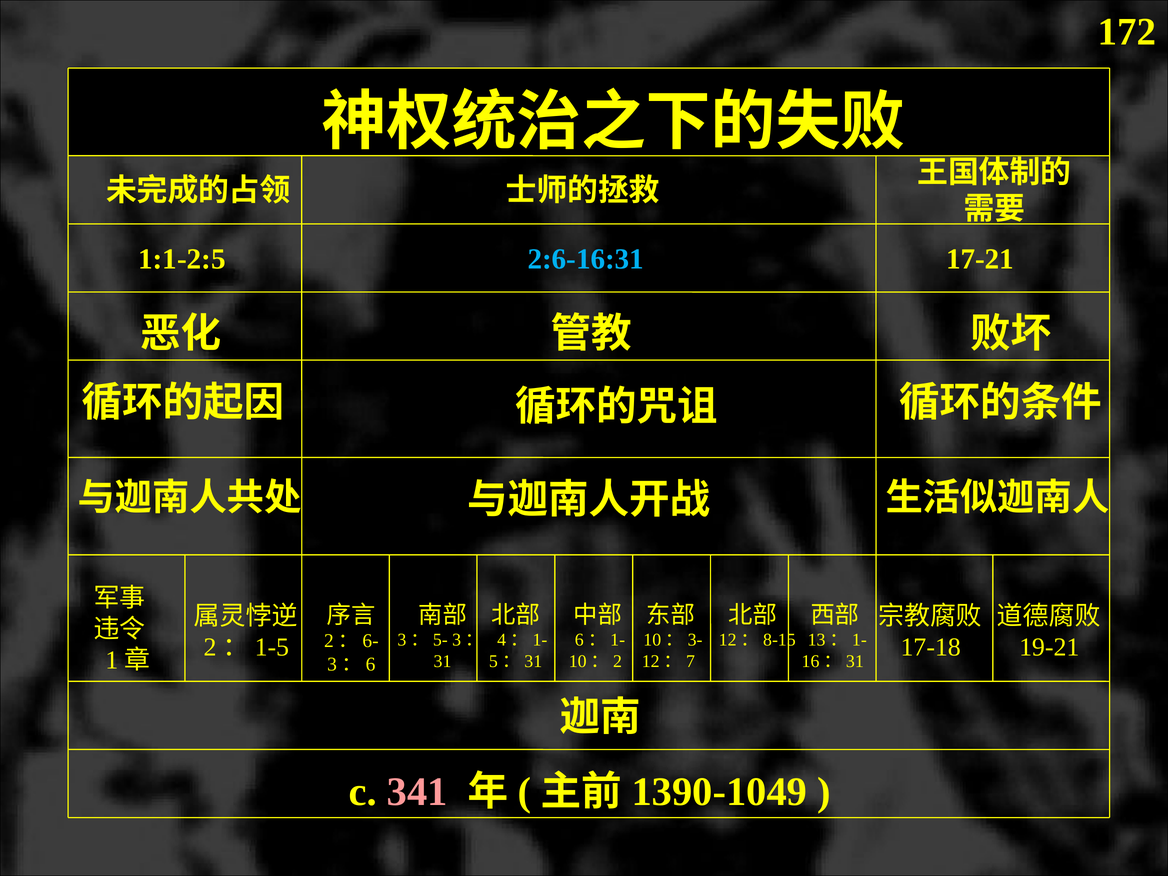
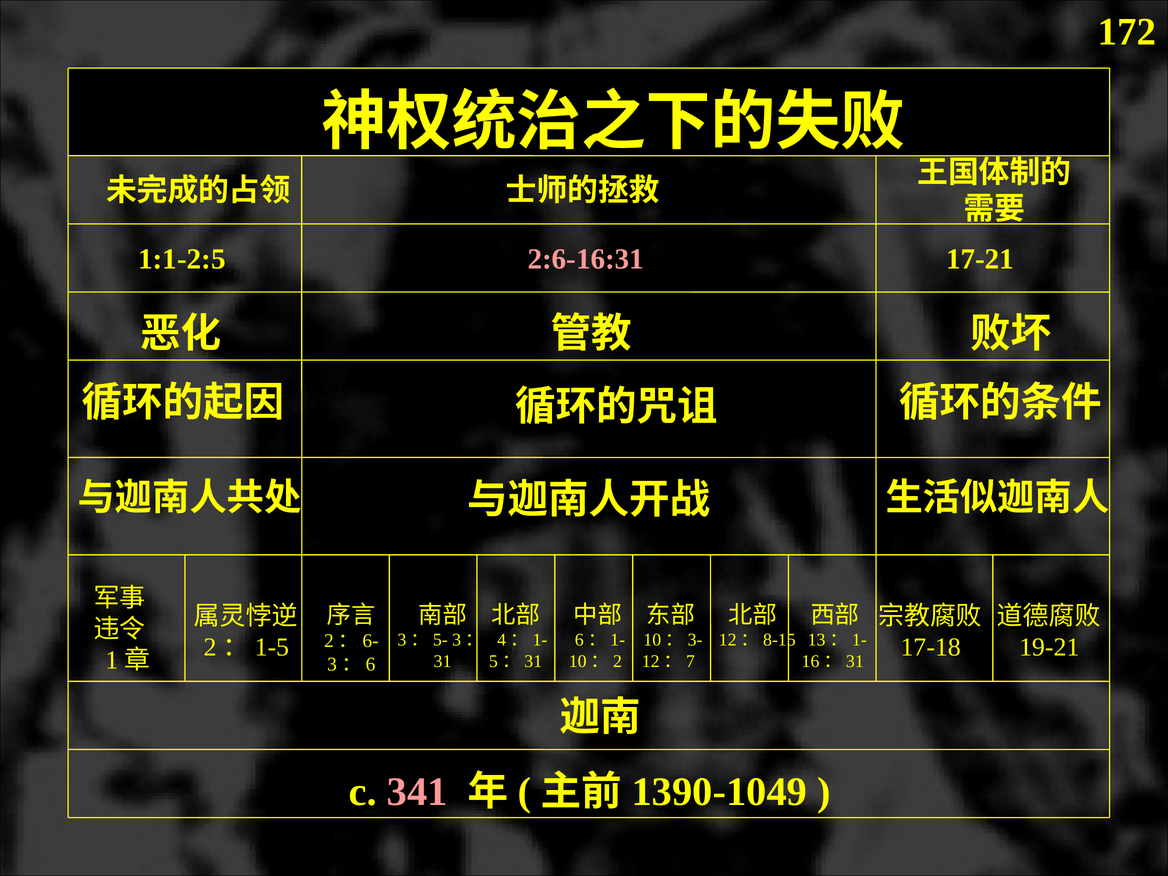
2:6-16:31 colour: light blue -> pink (586, 259)
